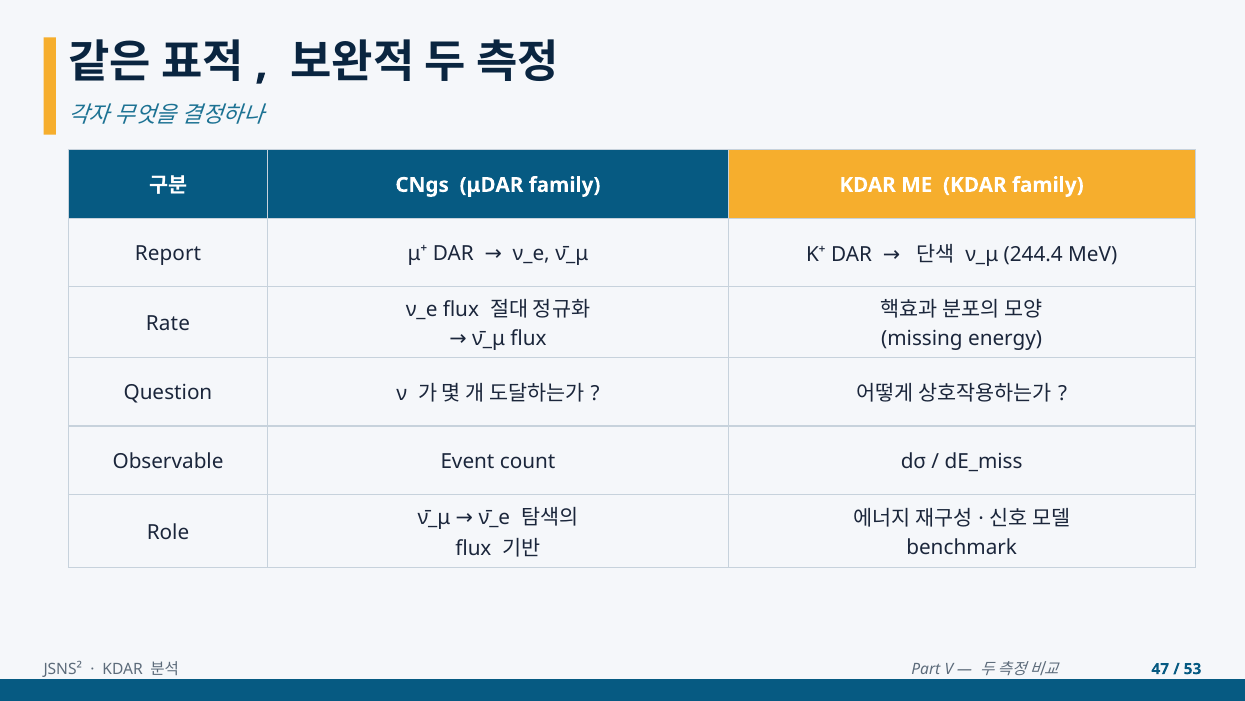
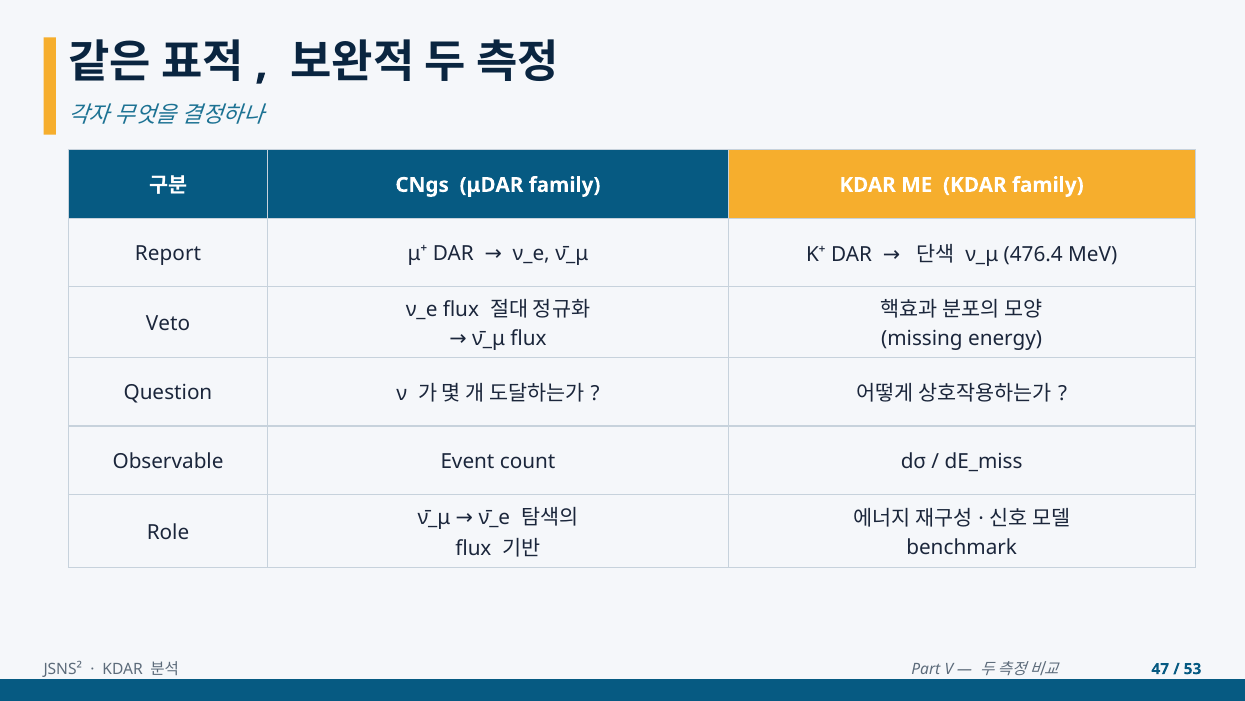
244.4: 244.4 -> 476.4 (1033, 254)
Rate: Rate -> Veto (168, 323)
